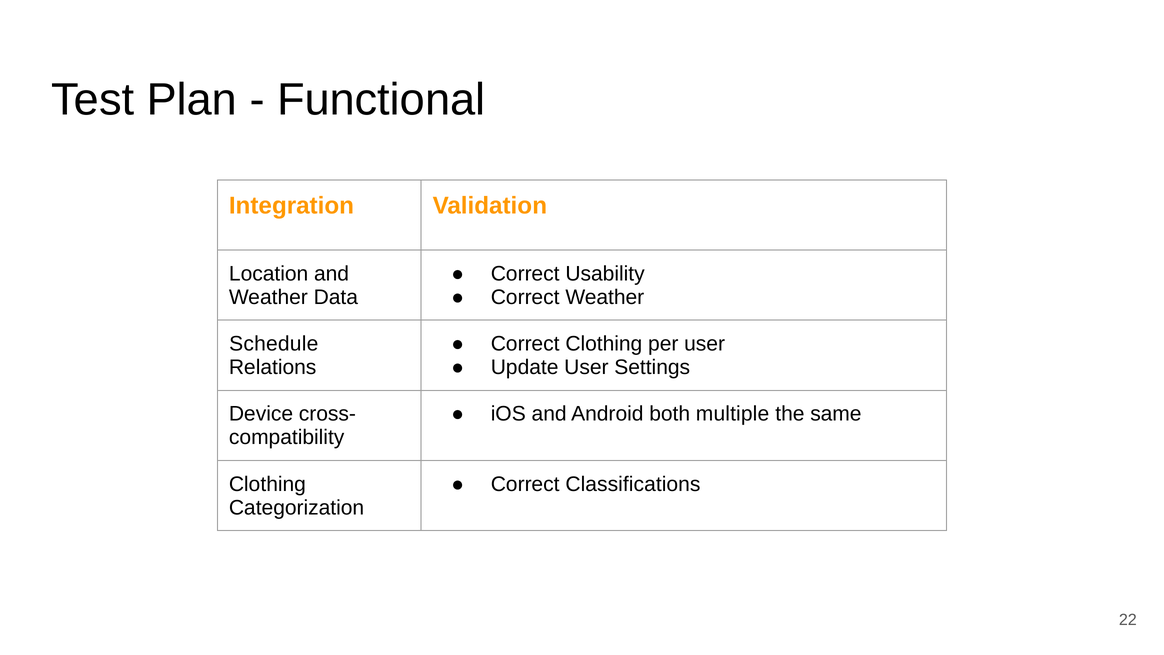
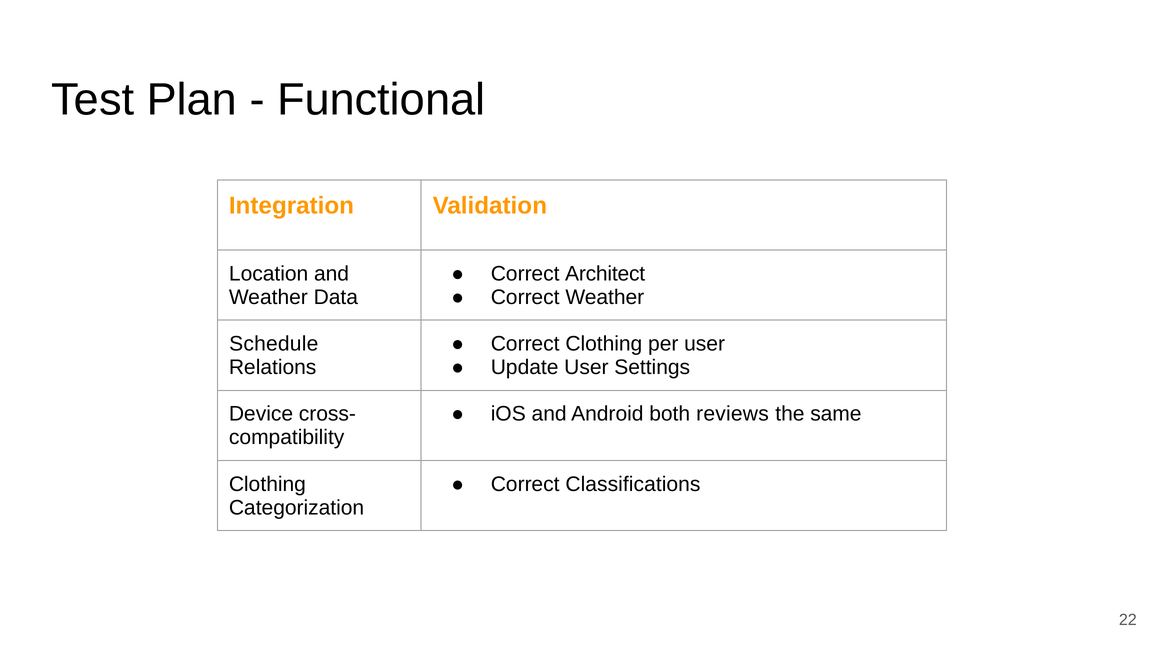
Usability: Usability -> Architect (605, 274)
multiple: multiple -> reviews (733, 414)
